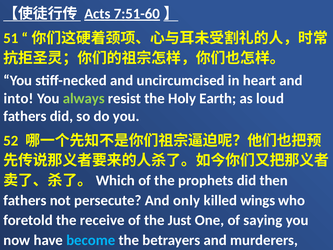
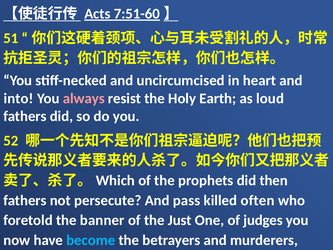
always colour: light green -> pink (84, 98)
only: only -> pass (187, 200)
wings: wings -> often (258, 200)
receive: receive -> banner (102, 220)
saying: saying -> judges (263, 220)
